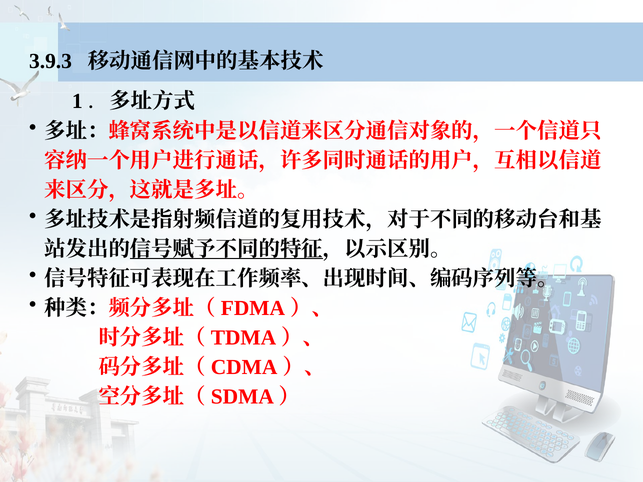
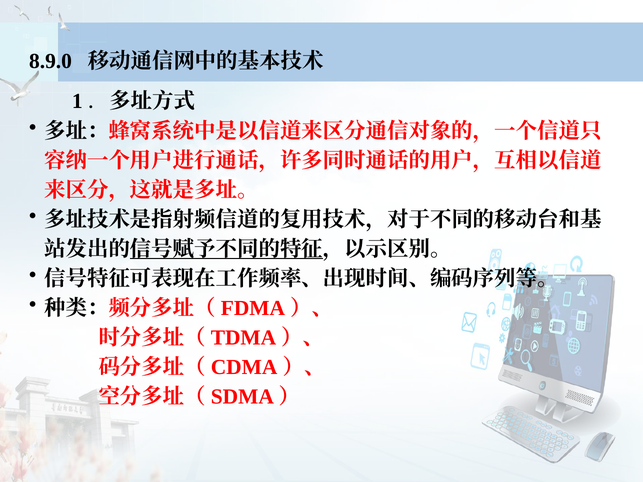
3.9.3: 3.9.3 -> 8.9.0 (51, 61)
